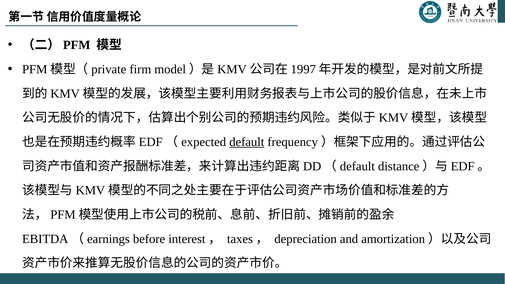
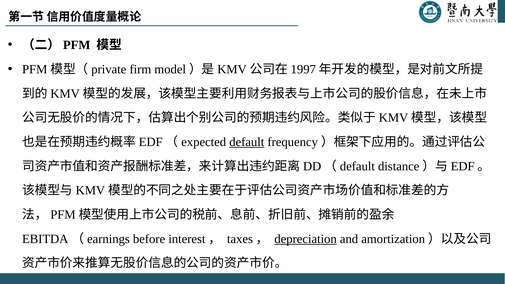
depreciation underline: none -> present (306, 239)
